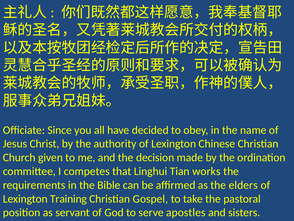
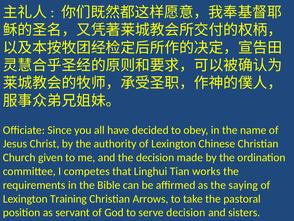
elders: elders -> saying (243, 185)
Gospel: Gospel -> Arrows (151, 198)
serve apostles: apostles -> decision (186, 212)
